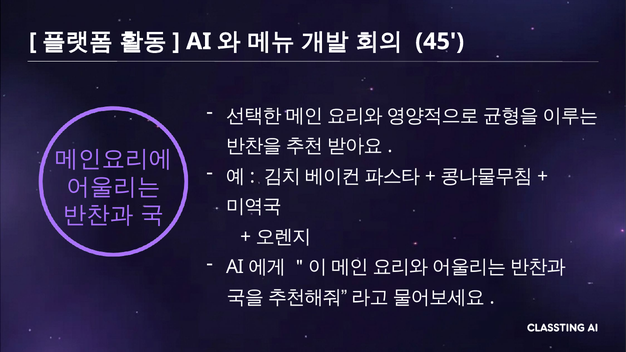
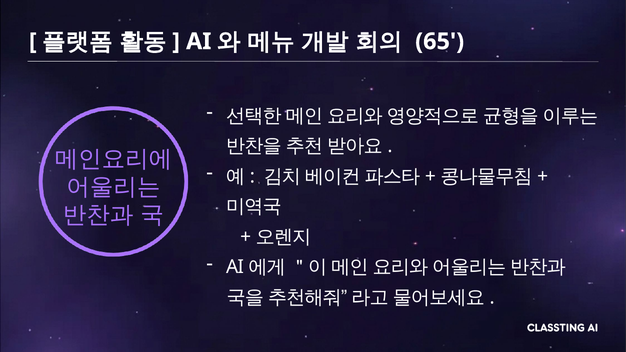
45: 45 -> 65 (440, 41)
